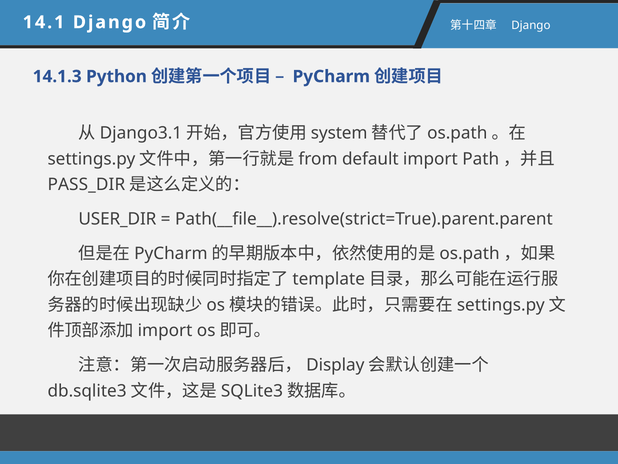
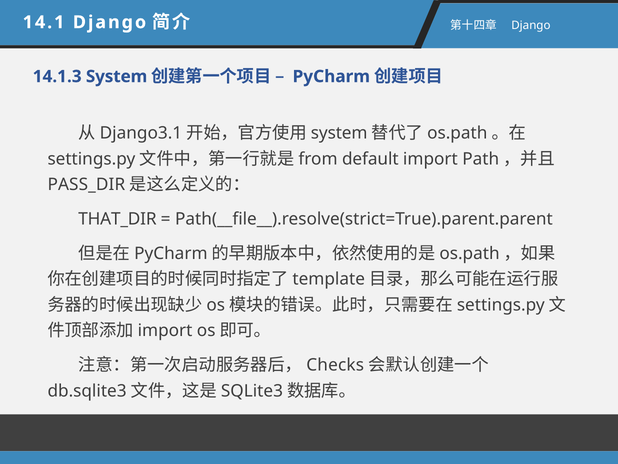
14.1.3 Python: Python -> System (117, 76)
USER_DIR: USER_DIR -> THAT_DIR (117, 219)
Display: Display -> Checks (335, 365)
